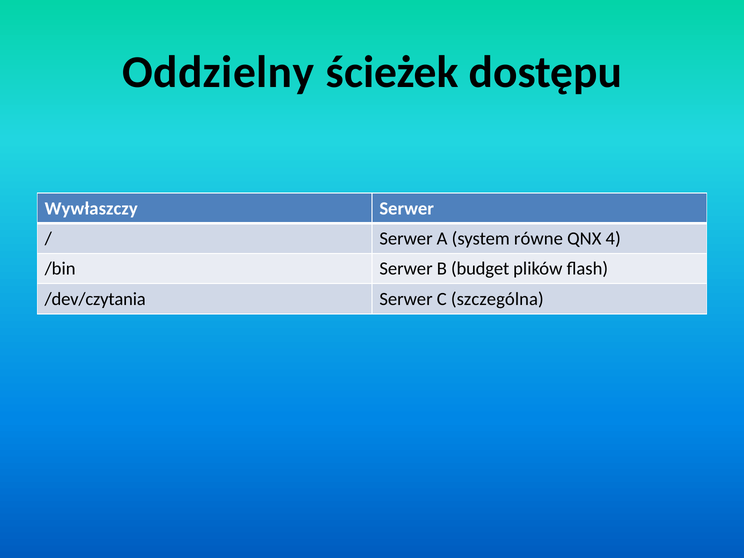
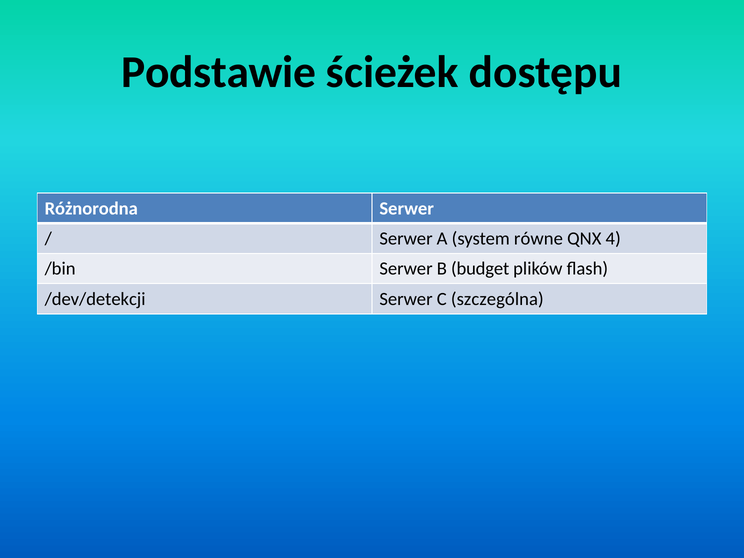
Oddzielny: Oddzielny -> Podstawie (219, 72)
Wywłaszczy: Wywłaszczy -> Różnorodna (91, 208)
/dev/czytania: /dev/czytania -> /dev/detekcji (95, 299)
